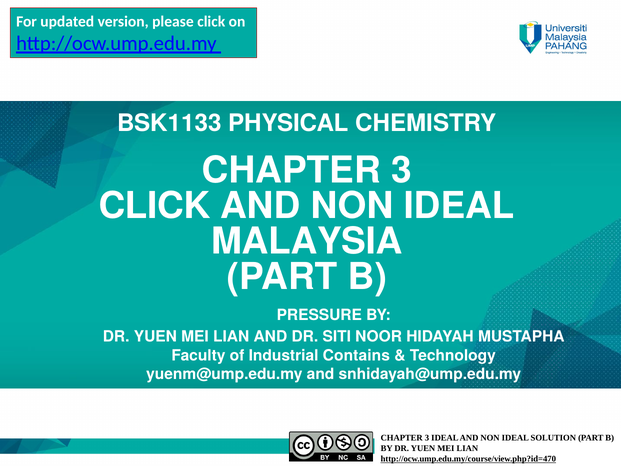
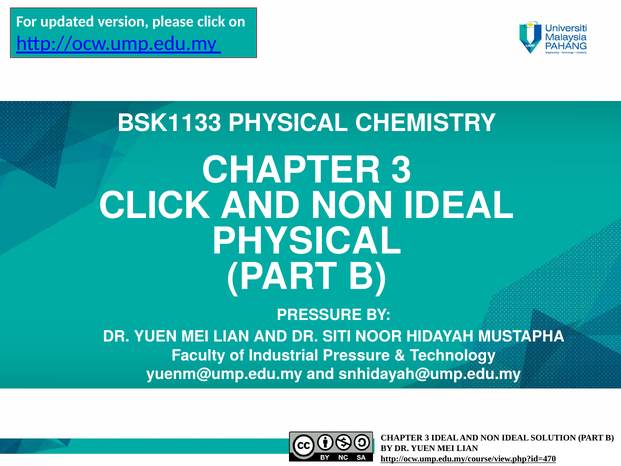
MALAYSIA: MALAYSIA -> PHYSICAL (307, 241)
Industrial Contains: Contains -> Pressure (356, 355)
